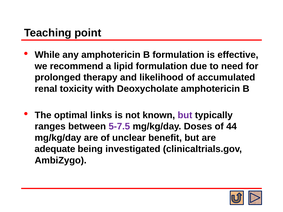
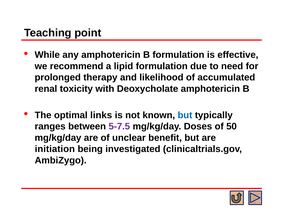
but colour: purple -> blue (185, 115)
44: 44 -> 50 (232, 127)
adequate: adequate -> initiation (55, 149)
